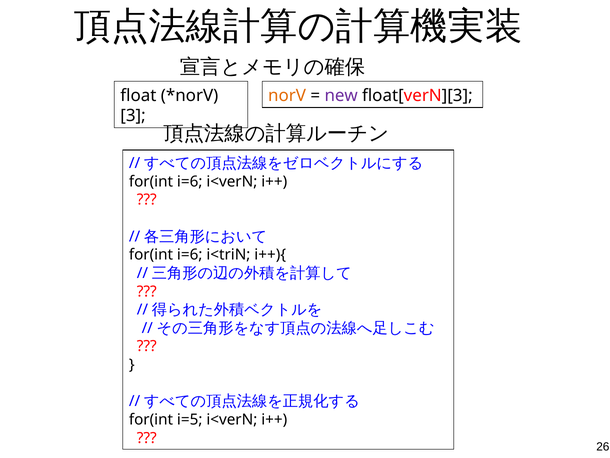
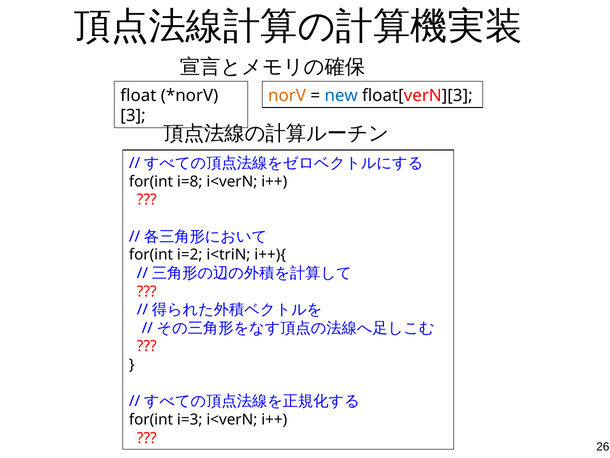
new colour: purple -> blue (341, 95)
i=6: i=6 -> i=8 (190, 181)
i=6: i=6 -> i=2 (190, 255)
i=5: i=5 -> i=3 (190, 419)
